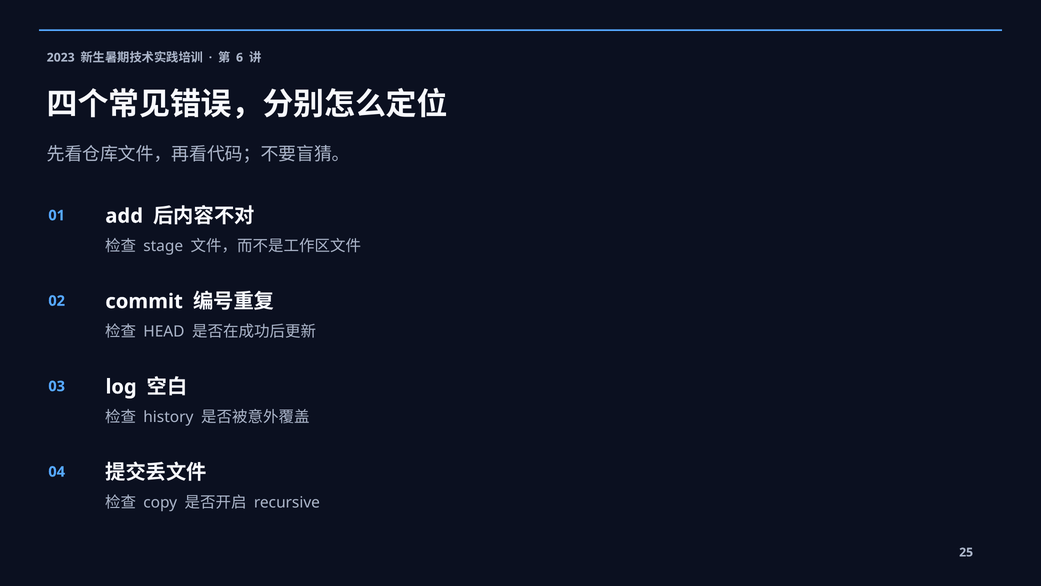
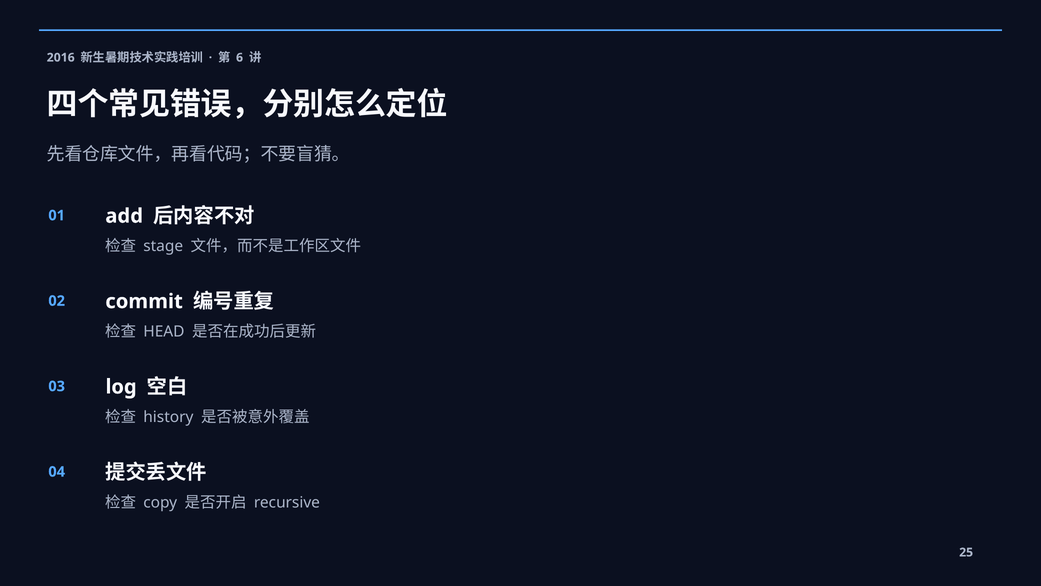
2023: 2023 -> 2016 (61, 58)
